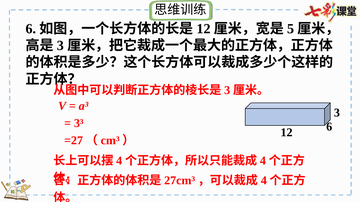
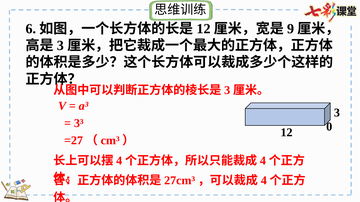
5: 5 -> 9 (291, 29)
12 6: 6 -> 0 (329, 127)
